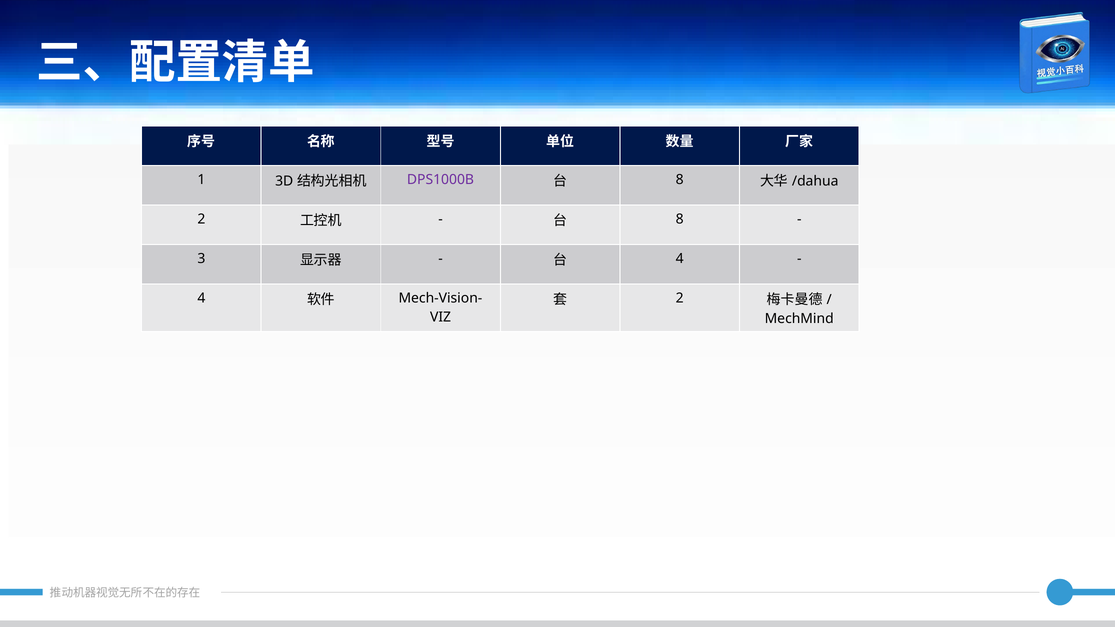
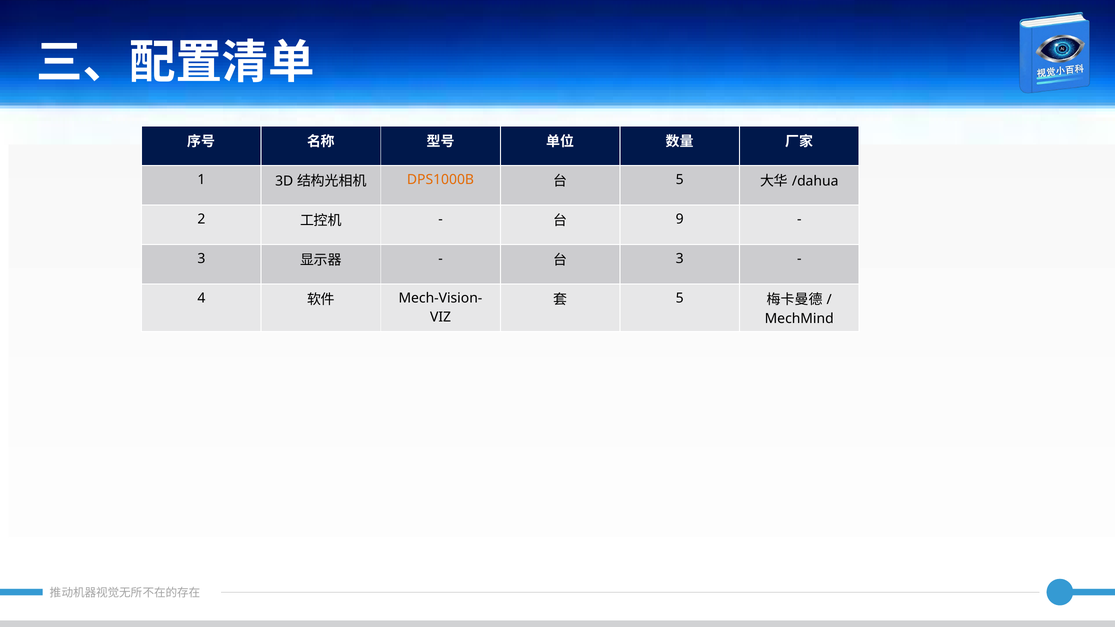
DPS1000B colour: purple -> orange (441, 180)
8: 8 -> 5 (680, 180)
8: 8 -> 9 (680, 219)
4: 4 -> 3 (680, 259)
2: 2 -> 5 (680, 298)
